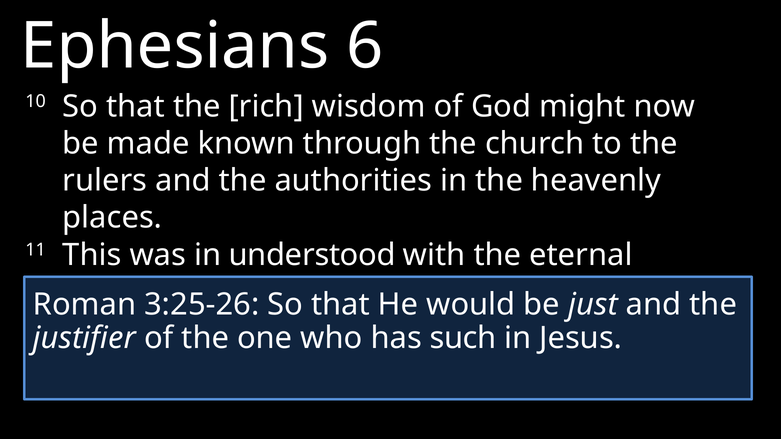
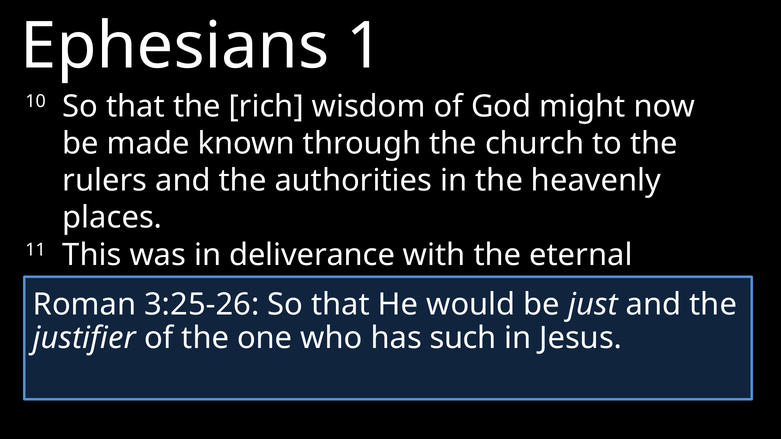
6: 6 -> 1 (365, 46)
understood: understood -> deliverance (312, 255)
